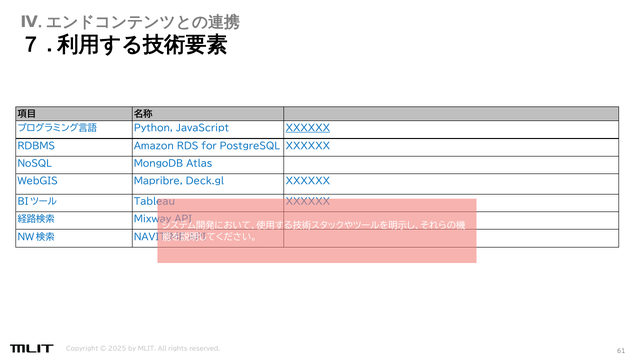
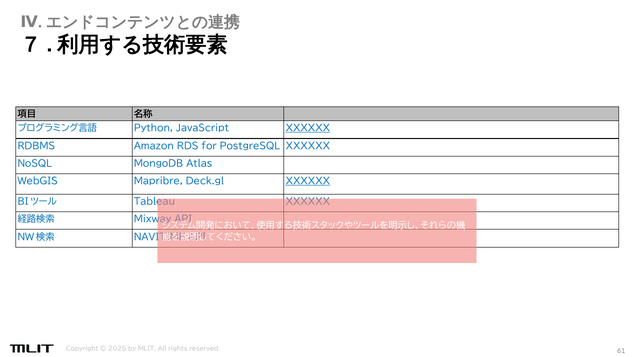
XXXXXX underline: none -> present (308, 181)
